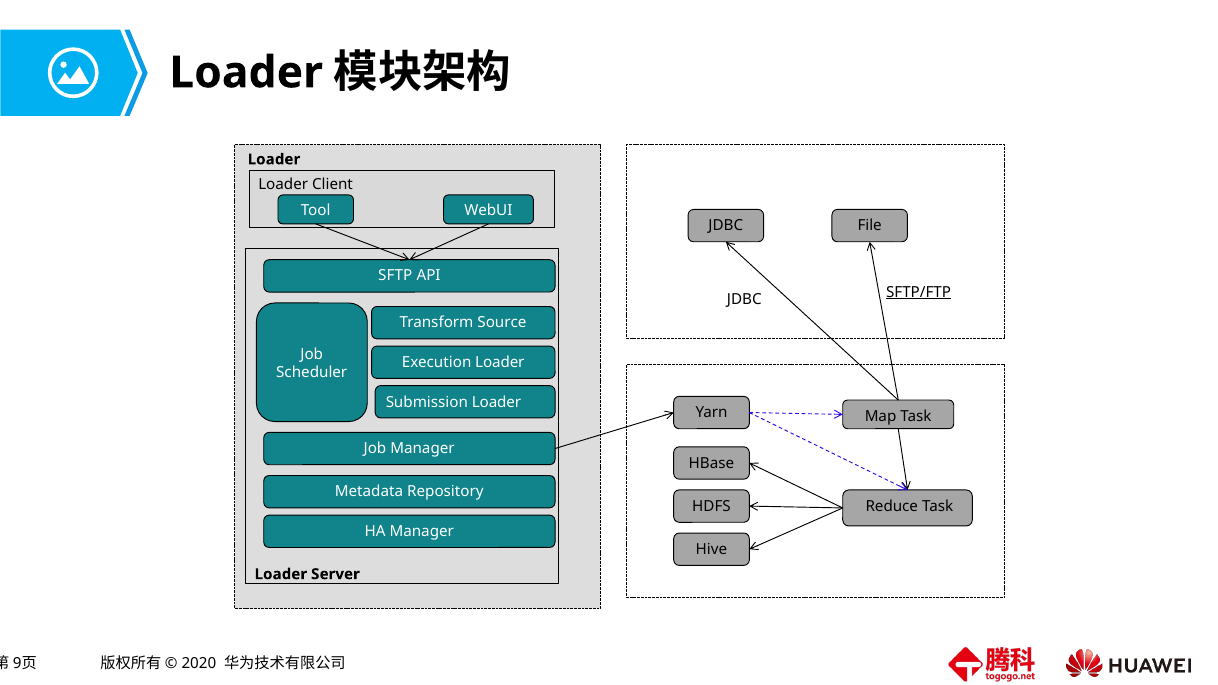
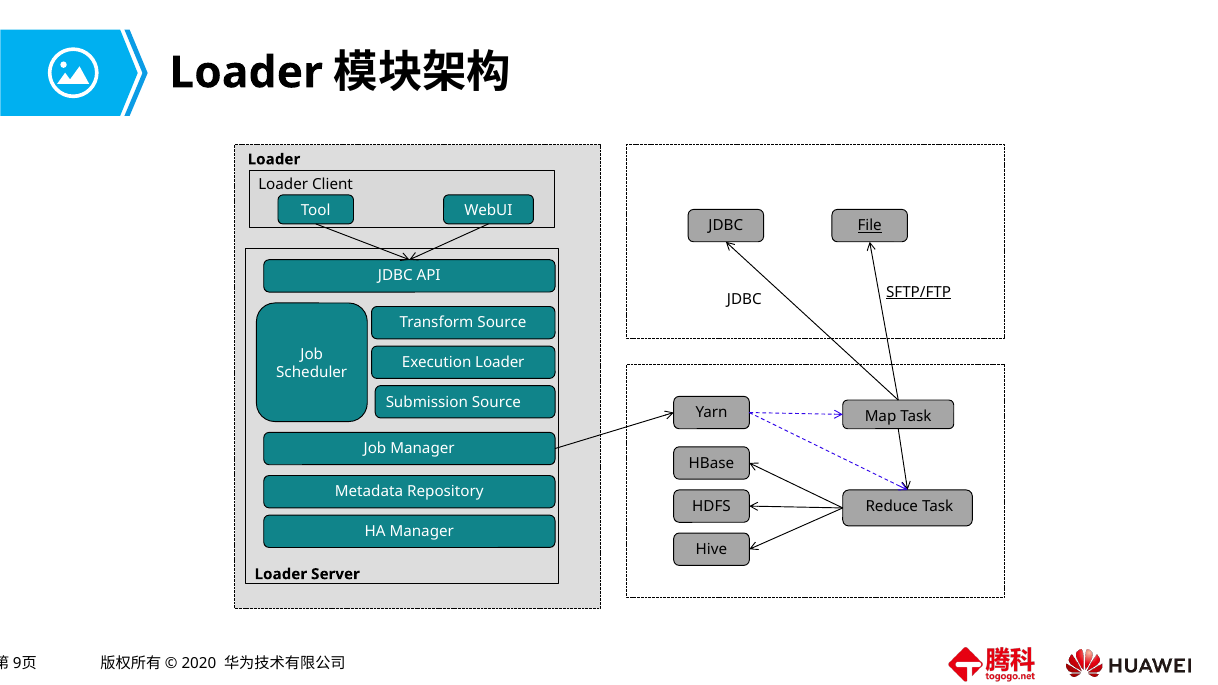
File underline: none -> present (870, 226)
SFTP: SFTP -> JDBC (395, 276)
Submission Loader: Loader -> Source (496, 403)
